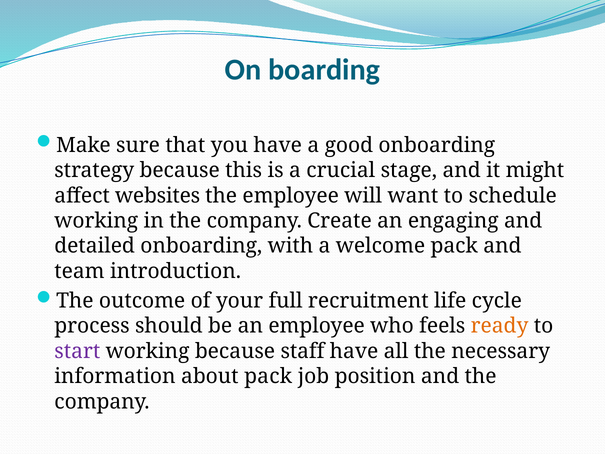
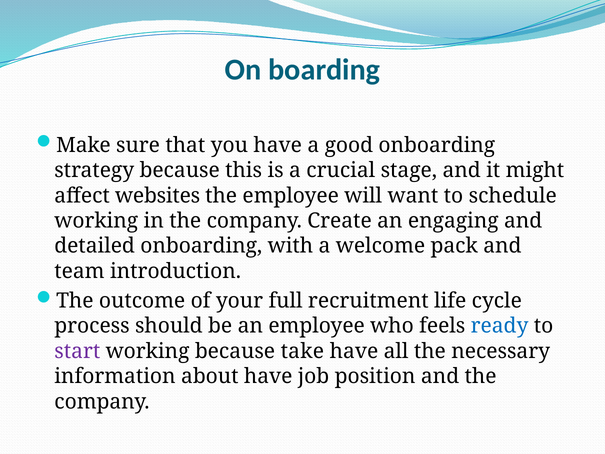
ready colour: orange -> blue (500, 326)
staff: staff -> take (302, 351)
about pack: pack -> have (268, 376)
